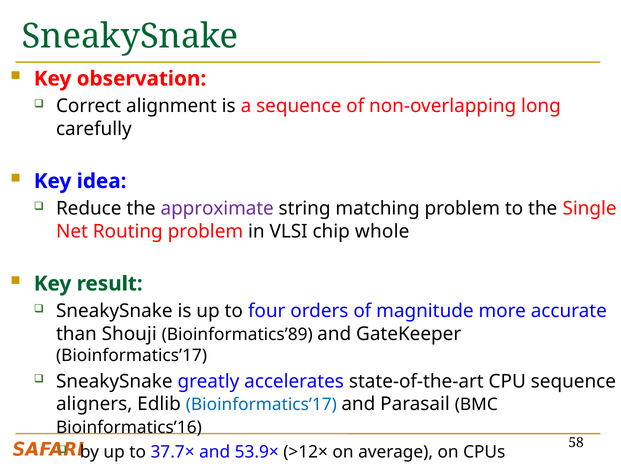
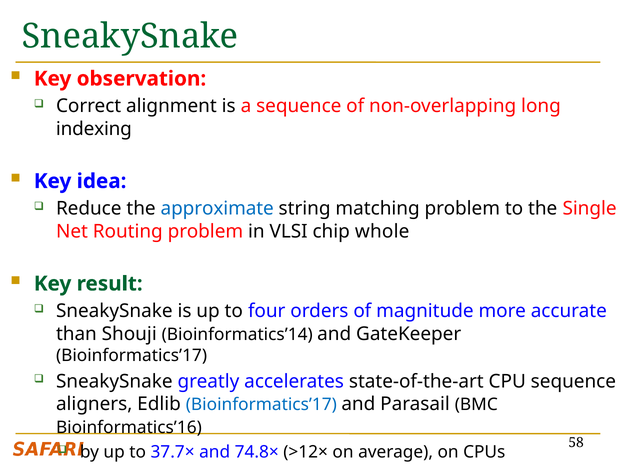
carefully: carefully -> indexing (94, 129)
approximate colour: purple -> blue (217, 209)
Bioinformatics’89: Bioinformatics’89 -> Bioinformatics’14 (237, 334)
53.9×: 53.9× -> 74.8× (257, 452)
